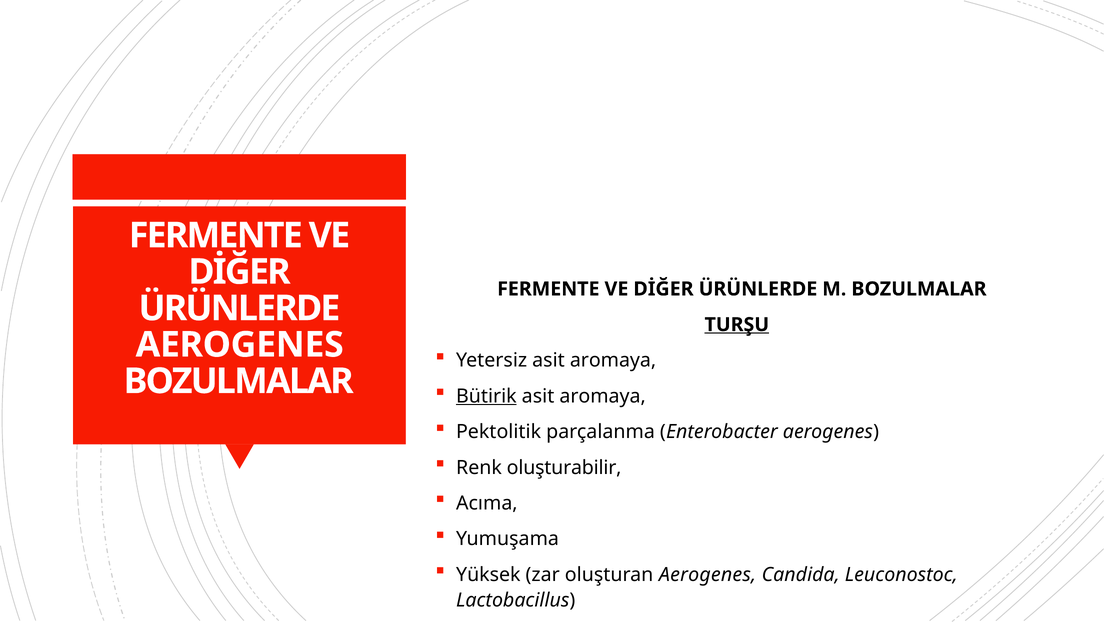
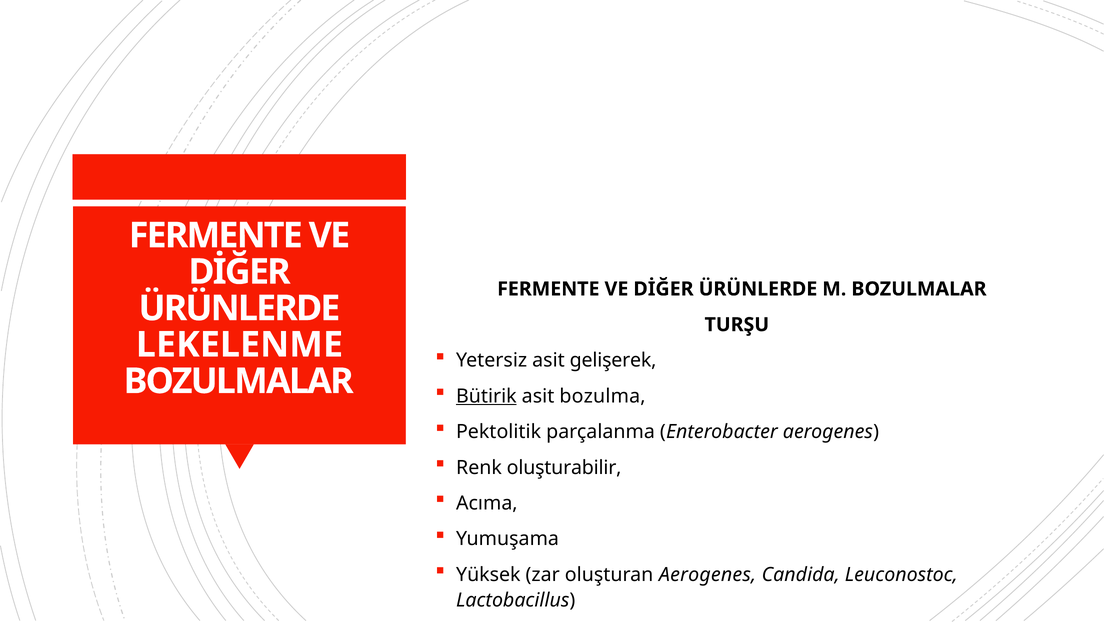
TURŞU underline: present -> none (737, 325)
AEROGENES: AEROGENES -> LEKELENME (239, 345)
Yetersiz asit aromaya: aromaya -> gelişerek (613, 360)
aromaya: aromaya -> bozulma (603, 396)
